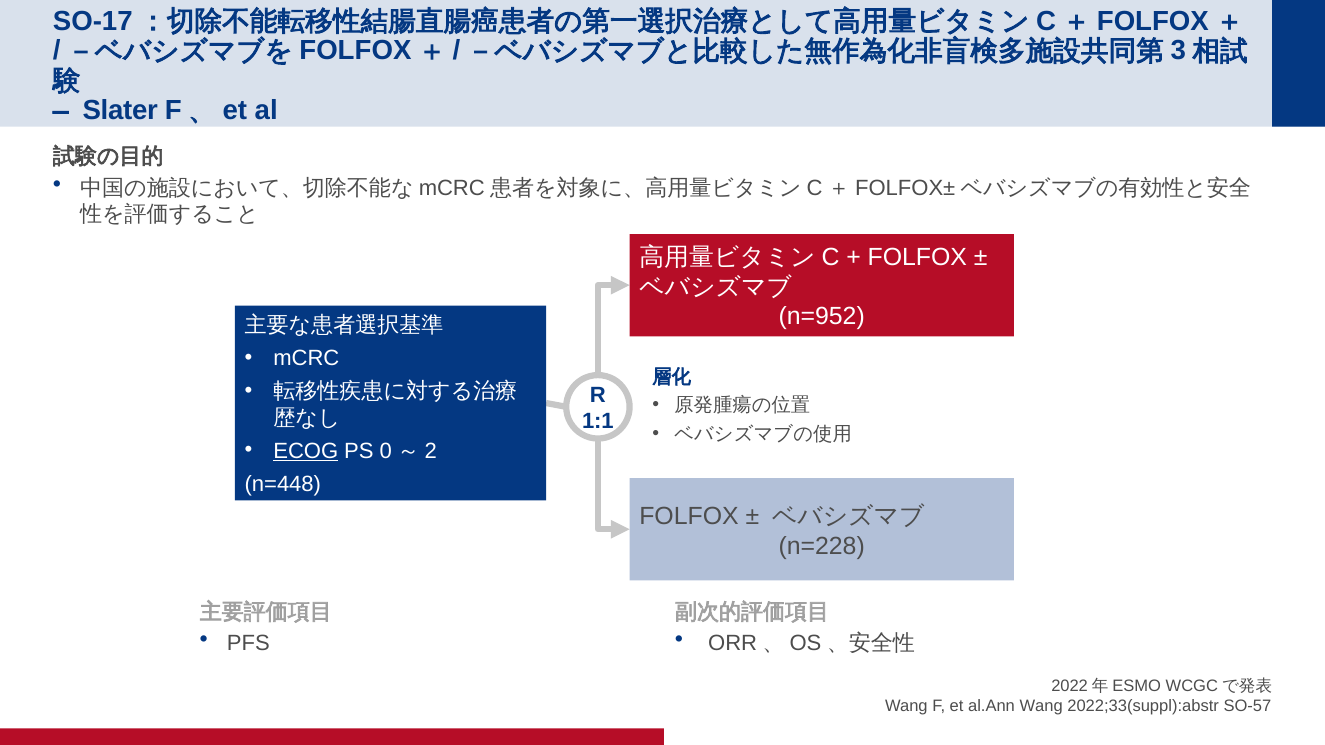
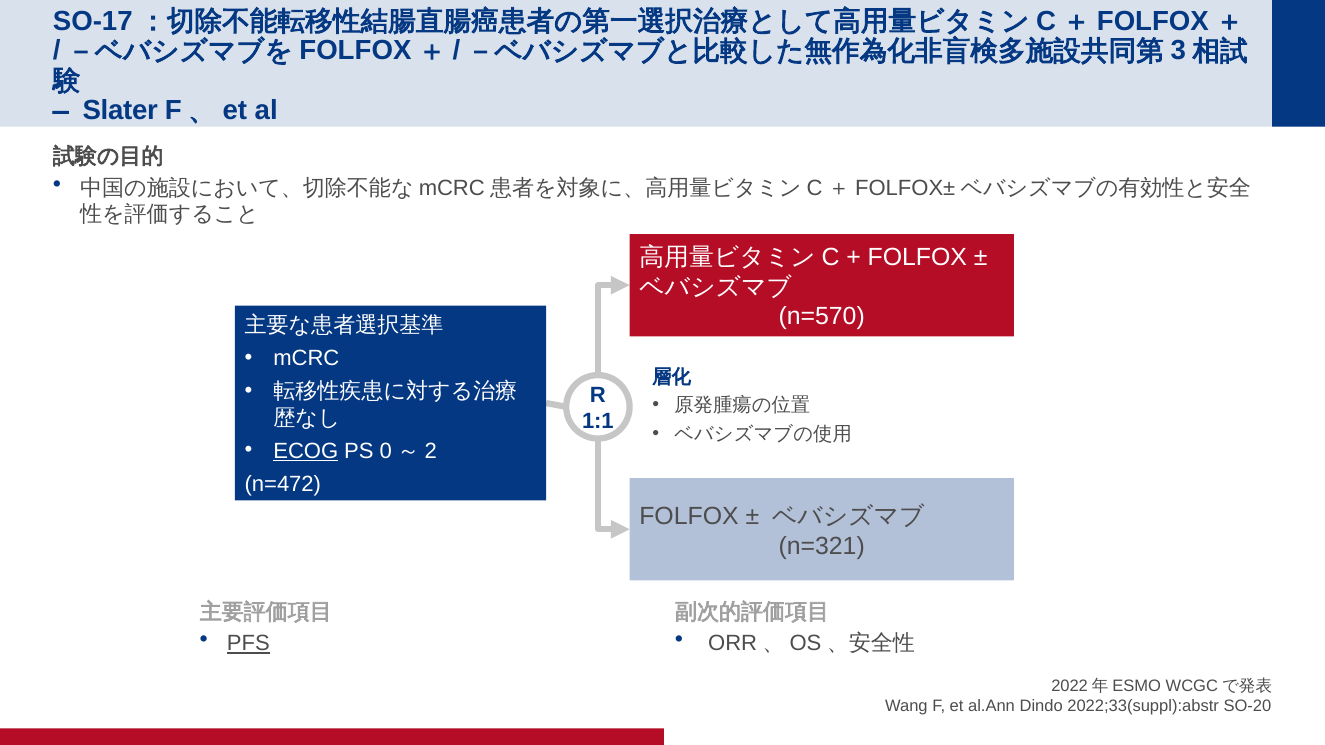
n=952: n=952 -> n=570 (822, 317)
n=448: n=448 -> n=472 (283, 484)
n=228: n=228 -> n=321 (822, 546)
PFS underline: none -> present (248, 644)
al.Ann Wang: Wang -> Dindo (1041, 707)
SO-57: SO-57 -> SO-20 (1247, 707)
